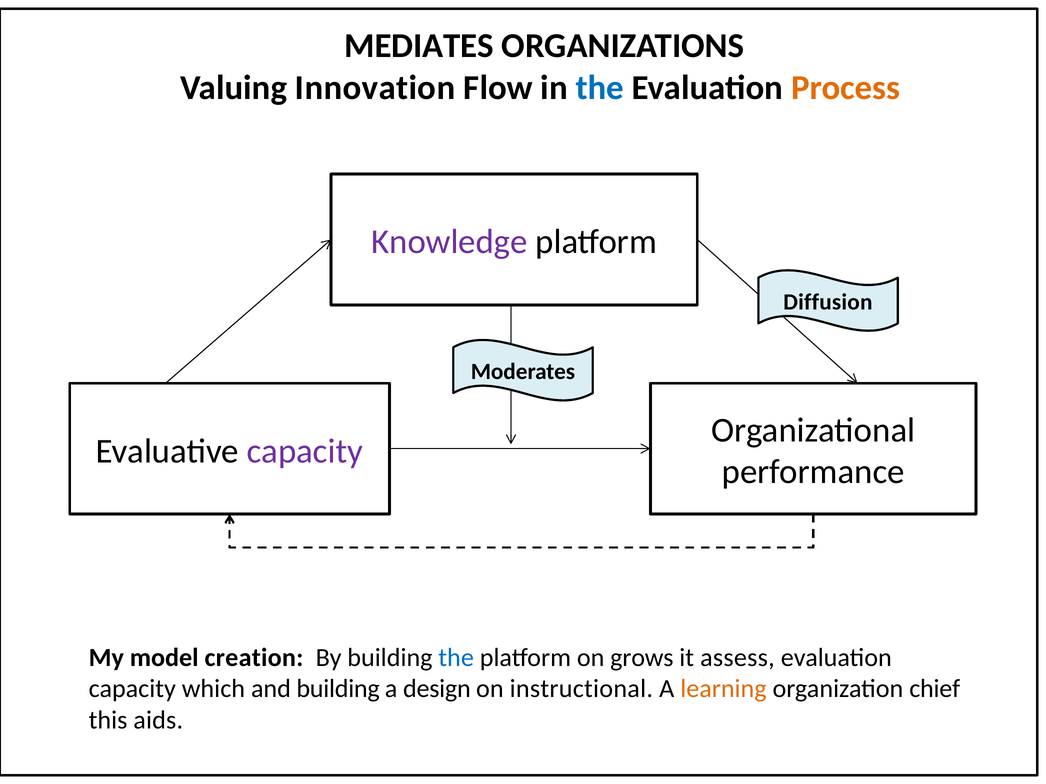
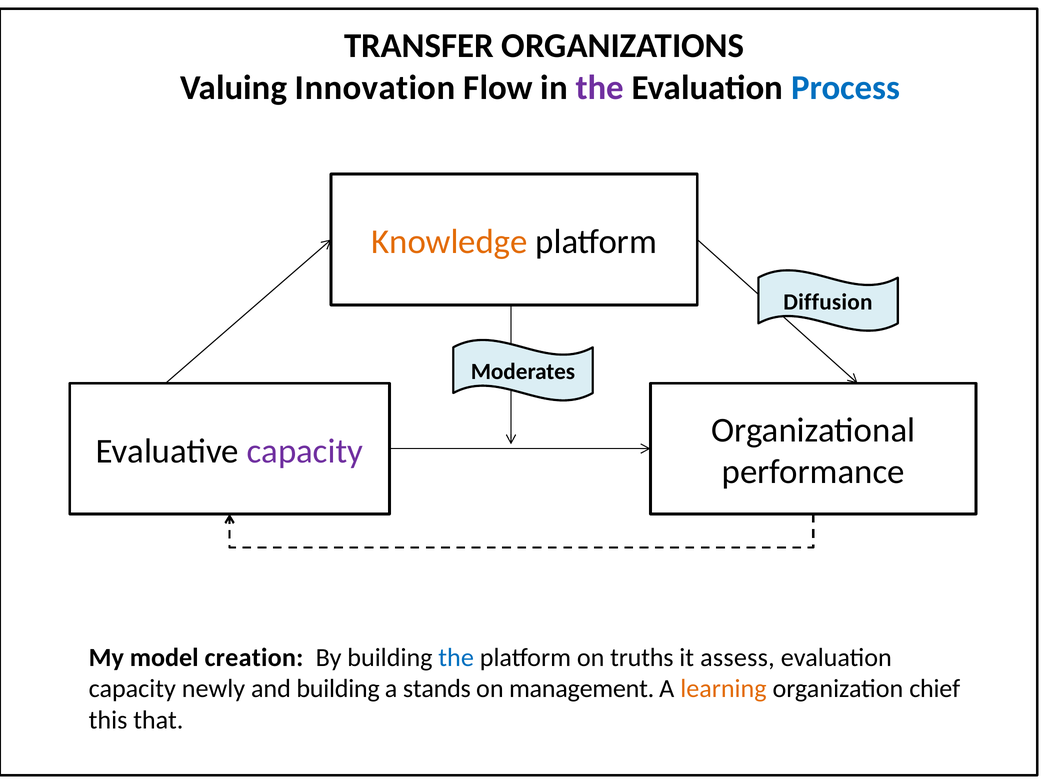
MEDIATES: MEDIATES -> TRANSFER (419, 46)
the colour: blue -> purple (600, 88)
Process colour: orange -> blue (846, 88)
Knowledge colour: purple -> orange (449, 242)
grows: grows -> truths (642, 658)
which: which -> newly (213, 689)
design: design -> stands (437, 689)
instructional: instructional -> management (582, 689)
aids: aids -> that (158, 721)
